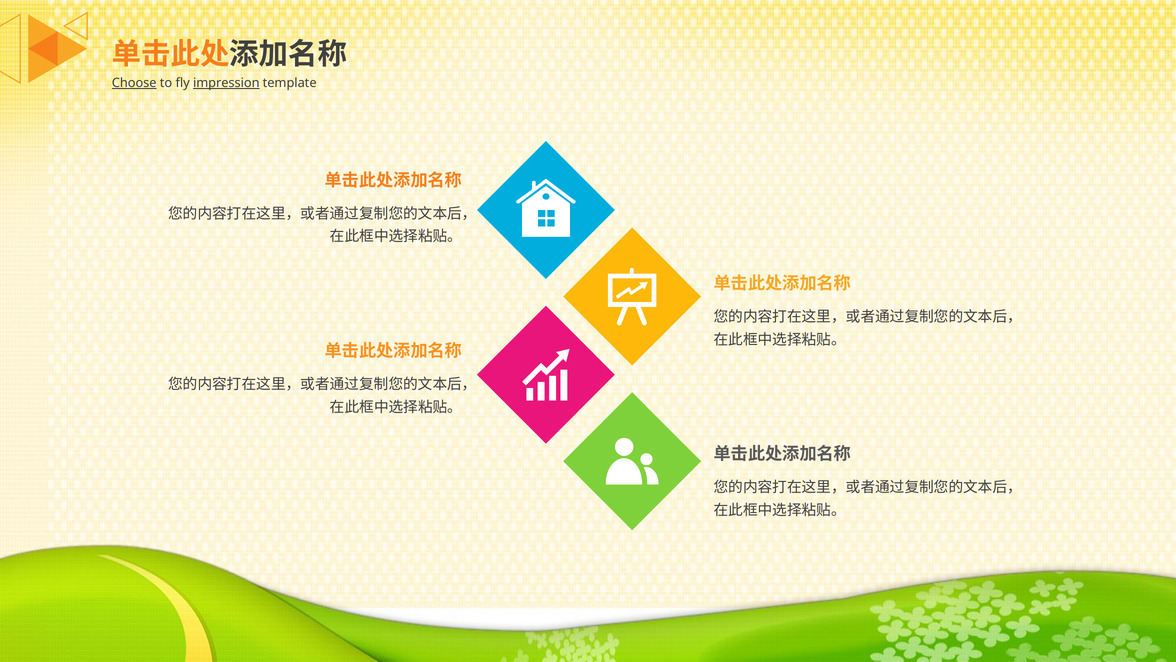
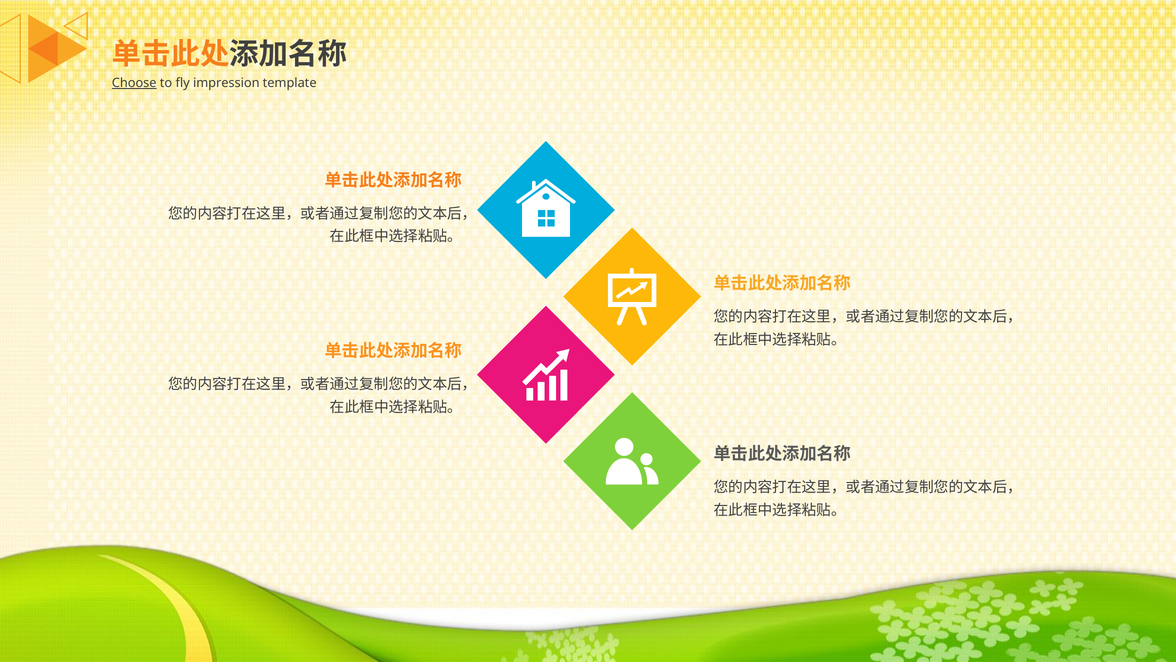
impression underline: present -> none (226, 83)
